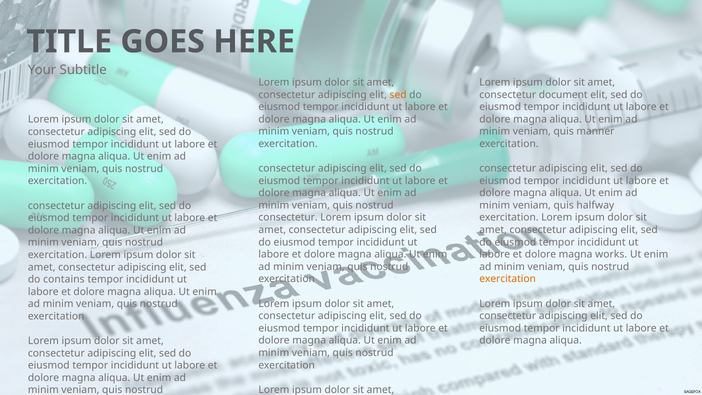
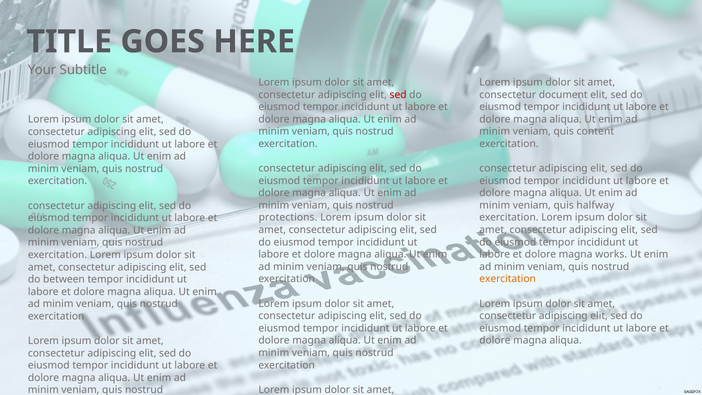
sed colour: orange -> red (398, 95)
manner: manner -> content (595, 131)
consectetur: consectetur -> protections (288, 218)
contains: contains -> between (64, 279)
